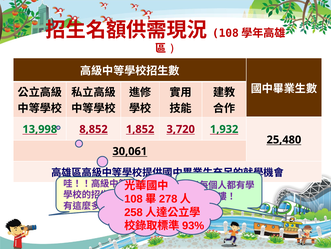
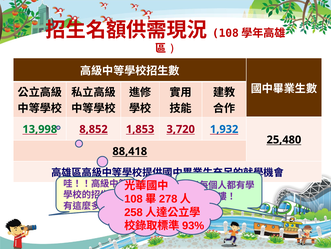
1,852: 1,852 -> 1,853 (140, 129)
1,932 colour: green -> blue (224, 129)
30,061: 30,061 -> 88,418 (130, 151)
